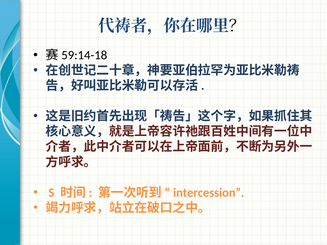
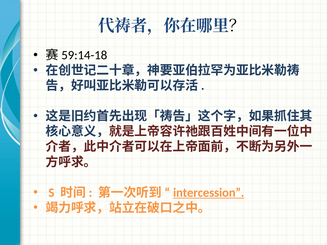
intercession underline: none -> present (209, 193)
